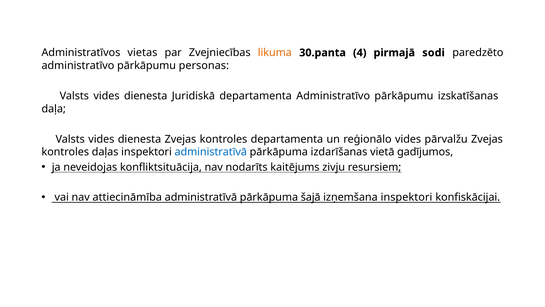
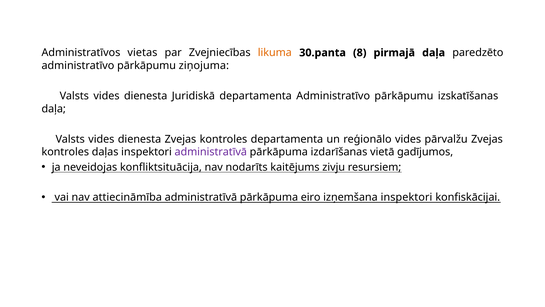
4: 4 -> 8 (360, 53)
pirmajā sodi: sodi -> daļa (434, 53)
personas: personas -> ziņojuma (204, 66)
administratīvā colour: blue -> purple (211, 152)
šajā: šajā -> eiro (311, 197)
